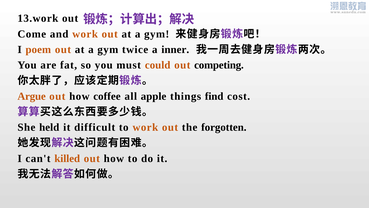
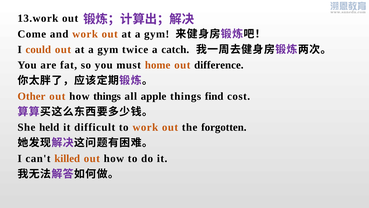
poem: poem -> could (38, 49)
inner: inner -> catch (175, 49)
could: could -> home (158, 65)
competing: competing -> difference (219, 65)
Argue: Argue -> Other (31, 96)
how coffee: coffee -> things (107, 96)
